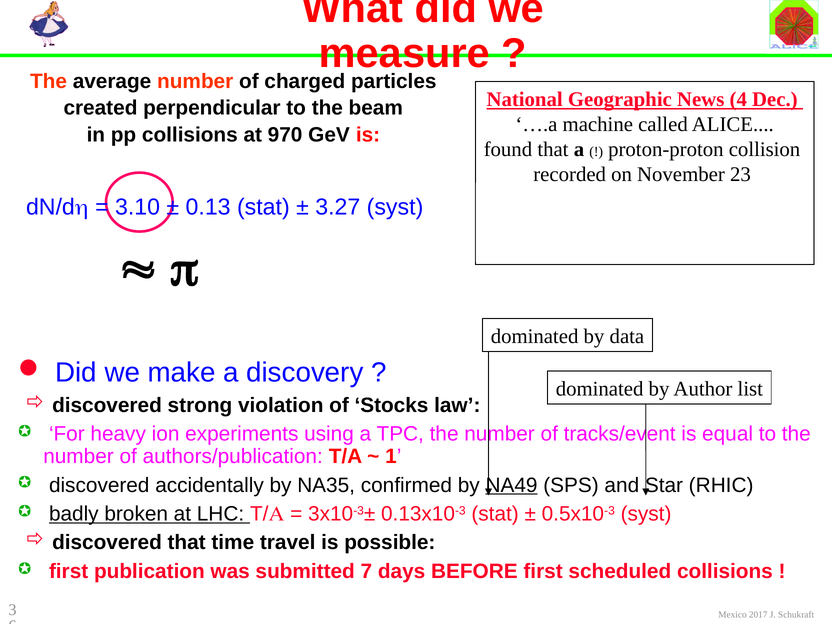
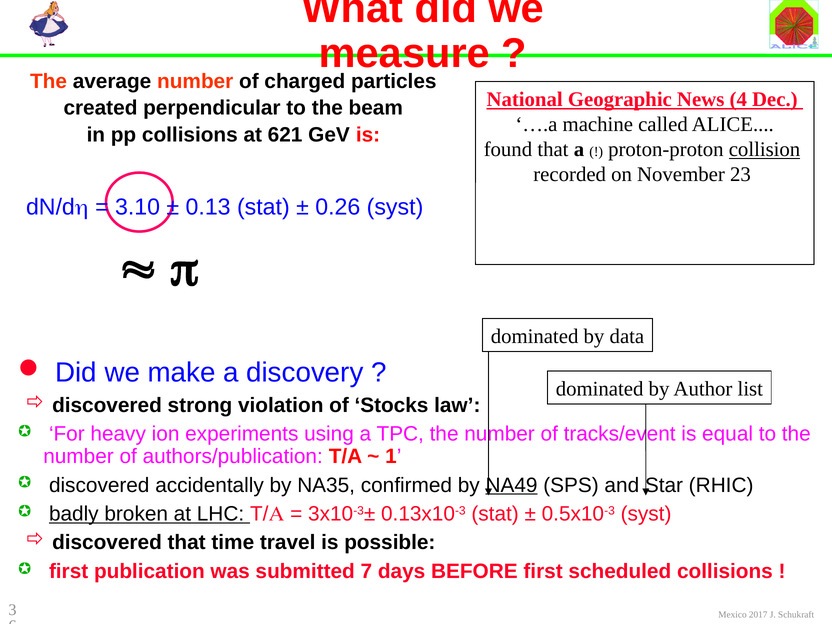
970: 970 -> 621 (285, 135)
collision underline: none -> present (765, 150)
3.27: 3.27 -> 0.26 (338, 207)
